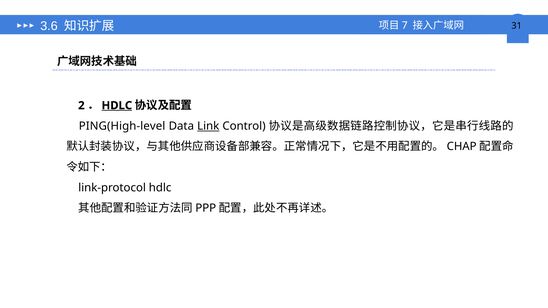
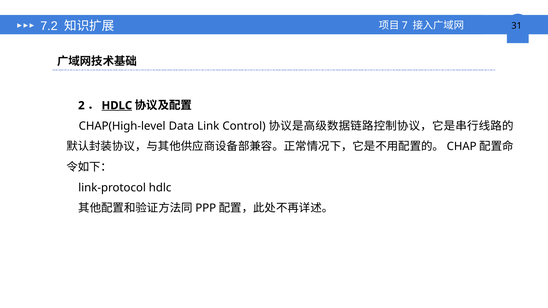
3.6: 3.6 -> 7.2 (49, 26)
PING(High-level: PING(High-level -> CHAP(High-level (122, 126)
Link underline: present -> none (208, 126)
